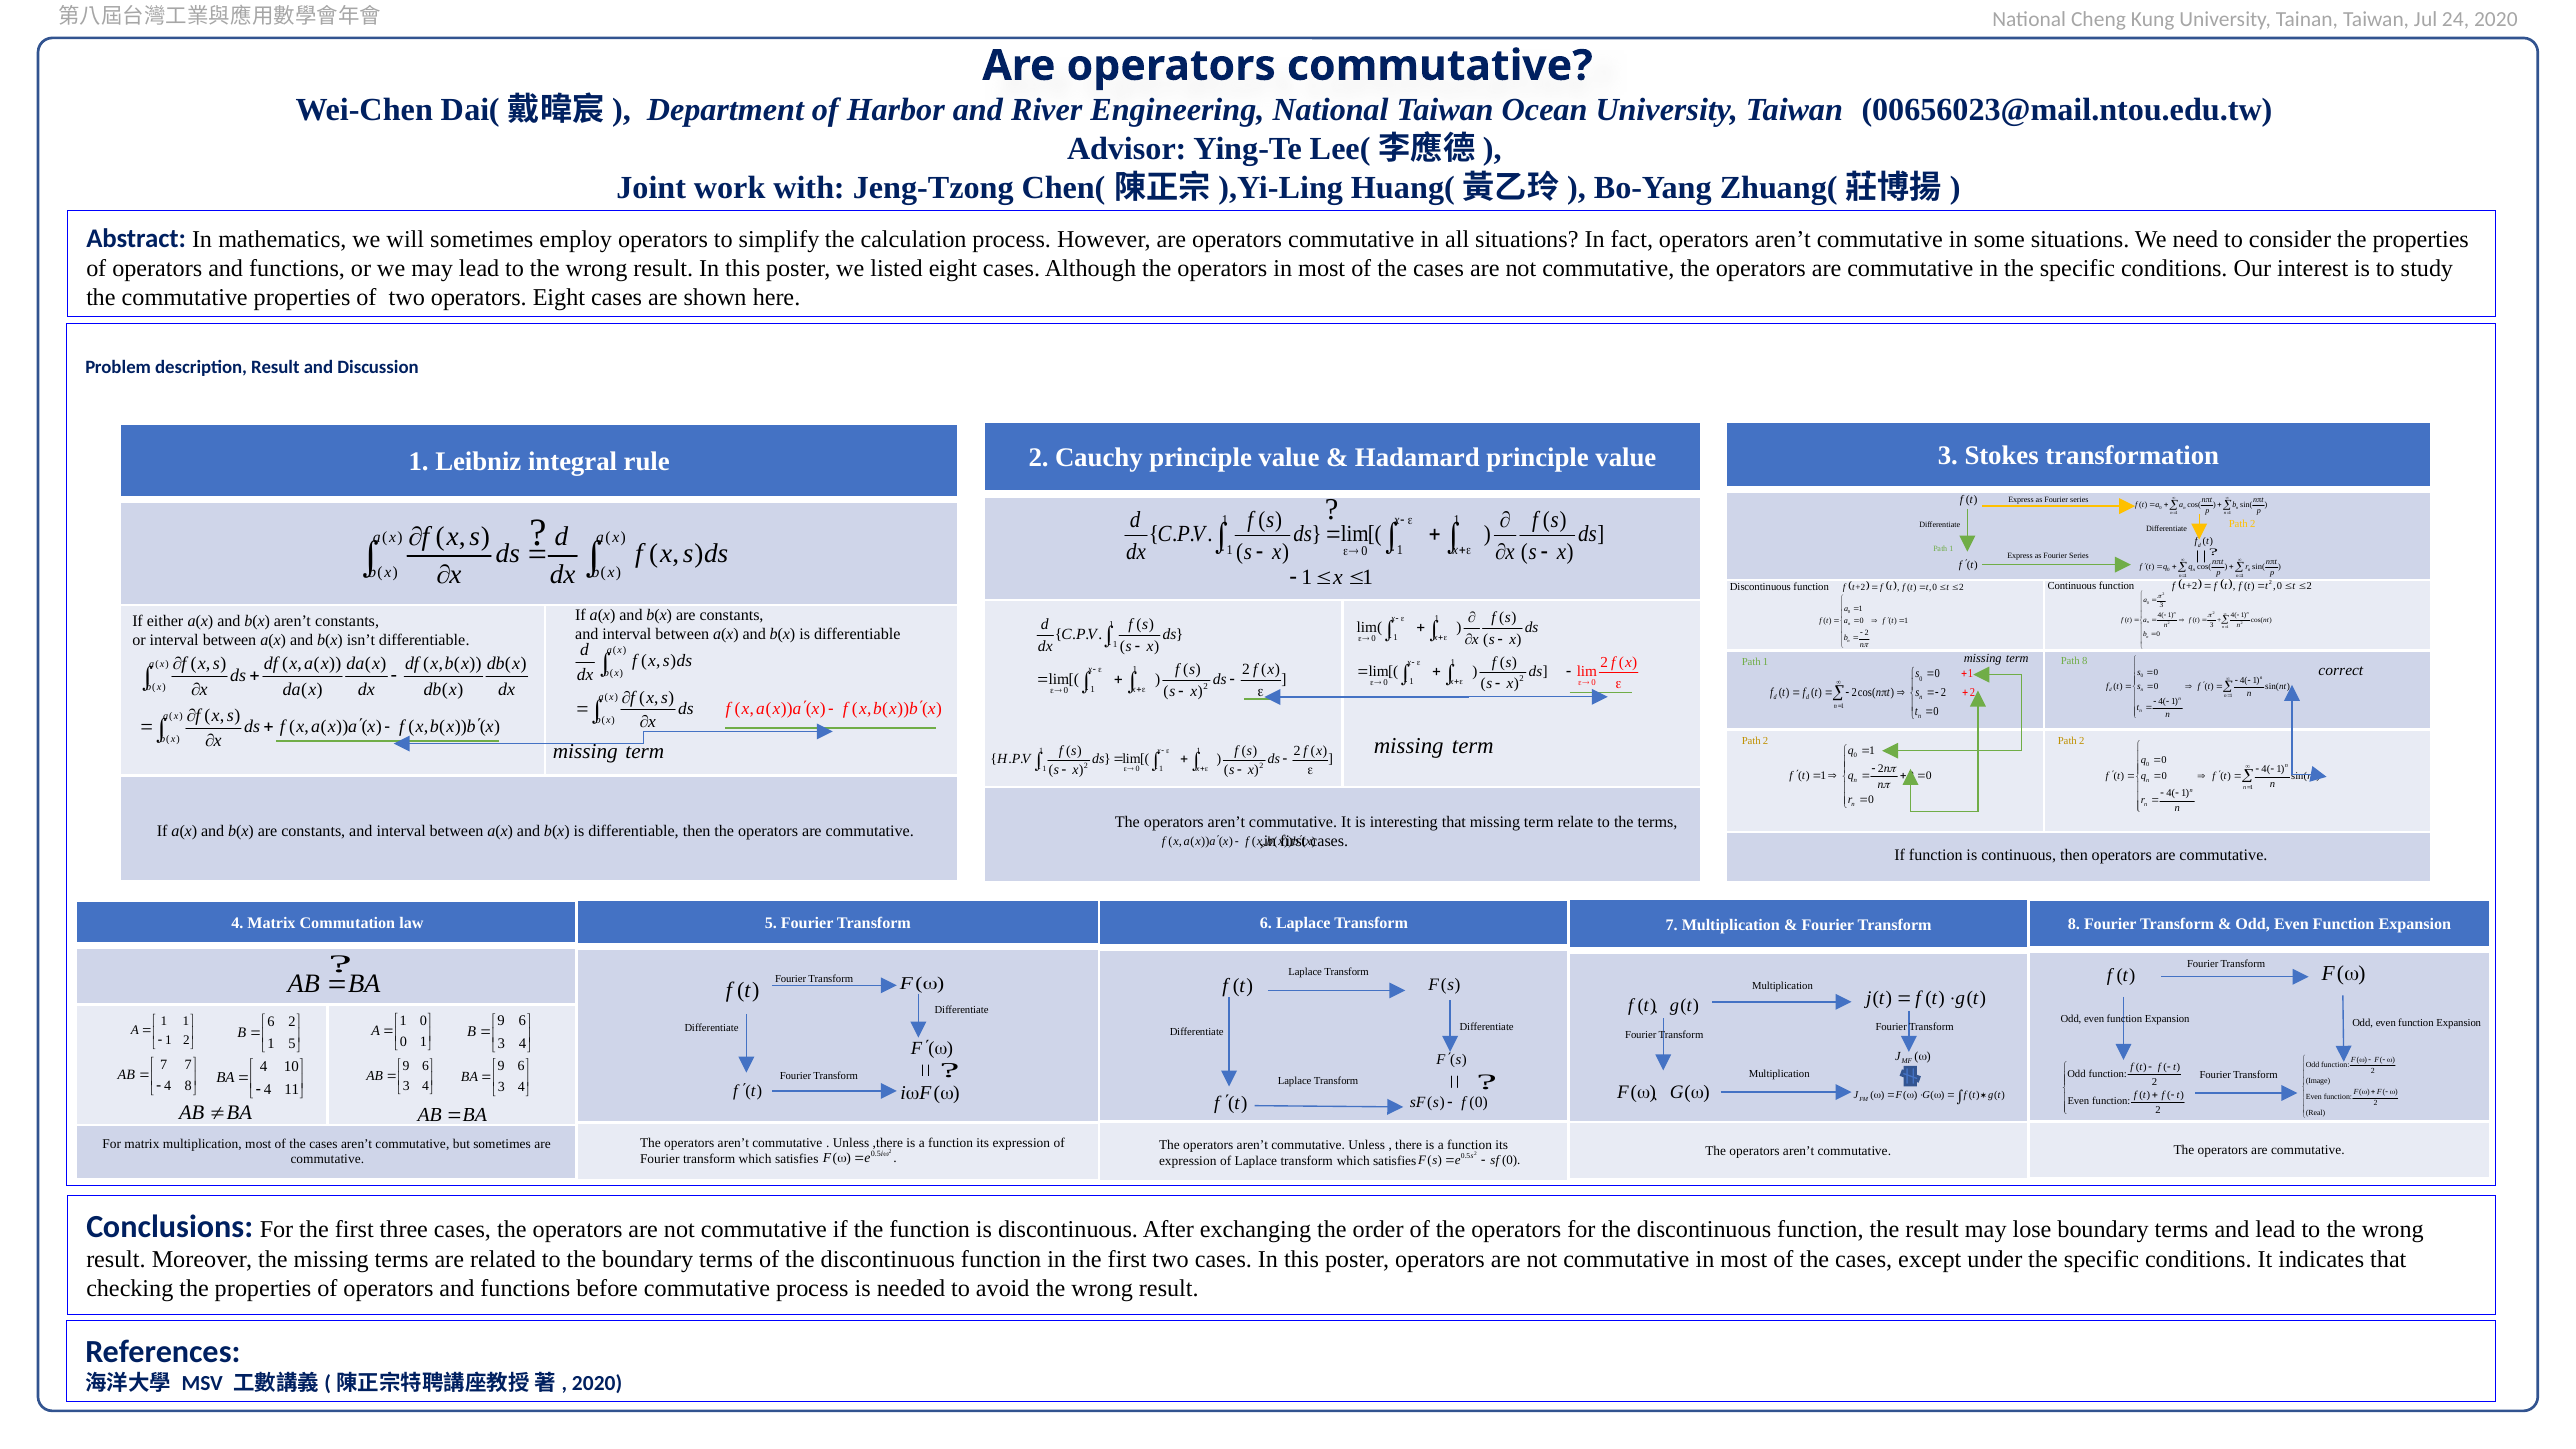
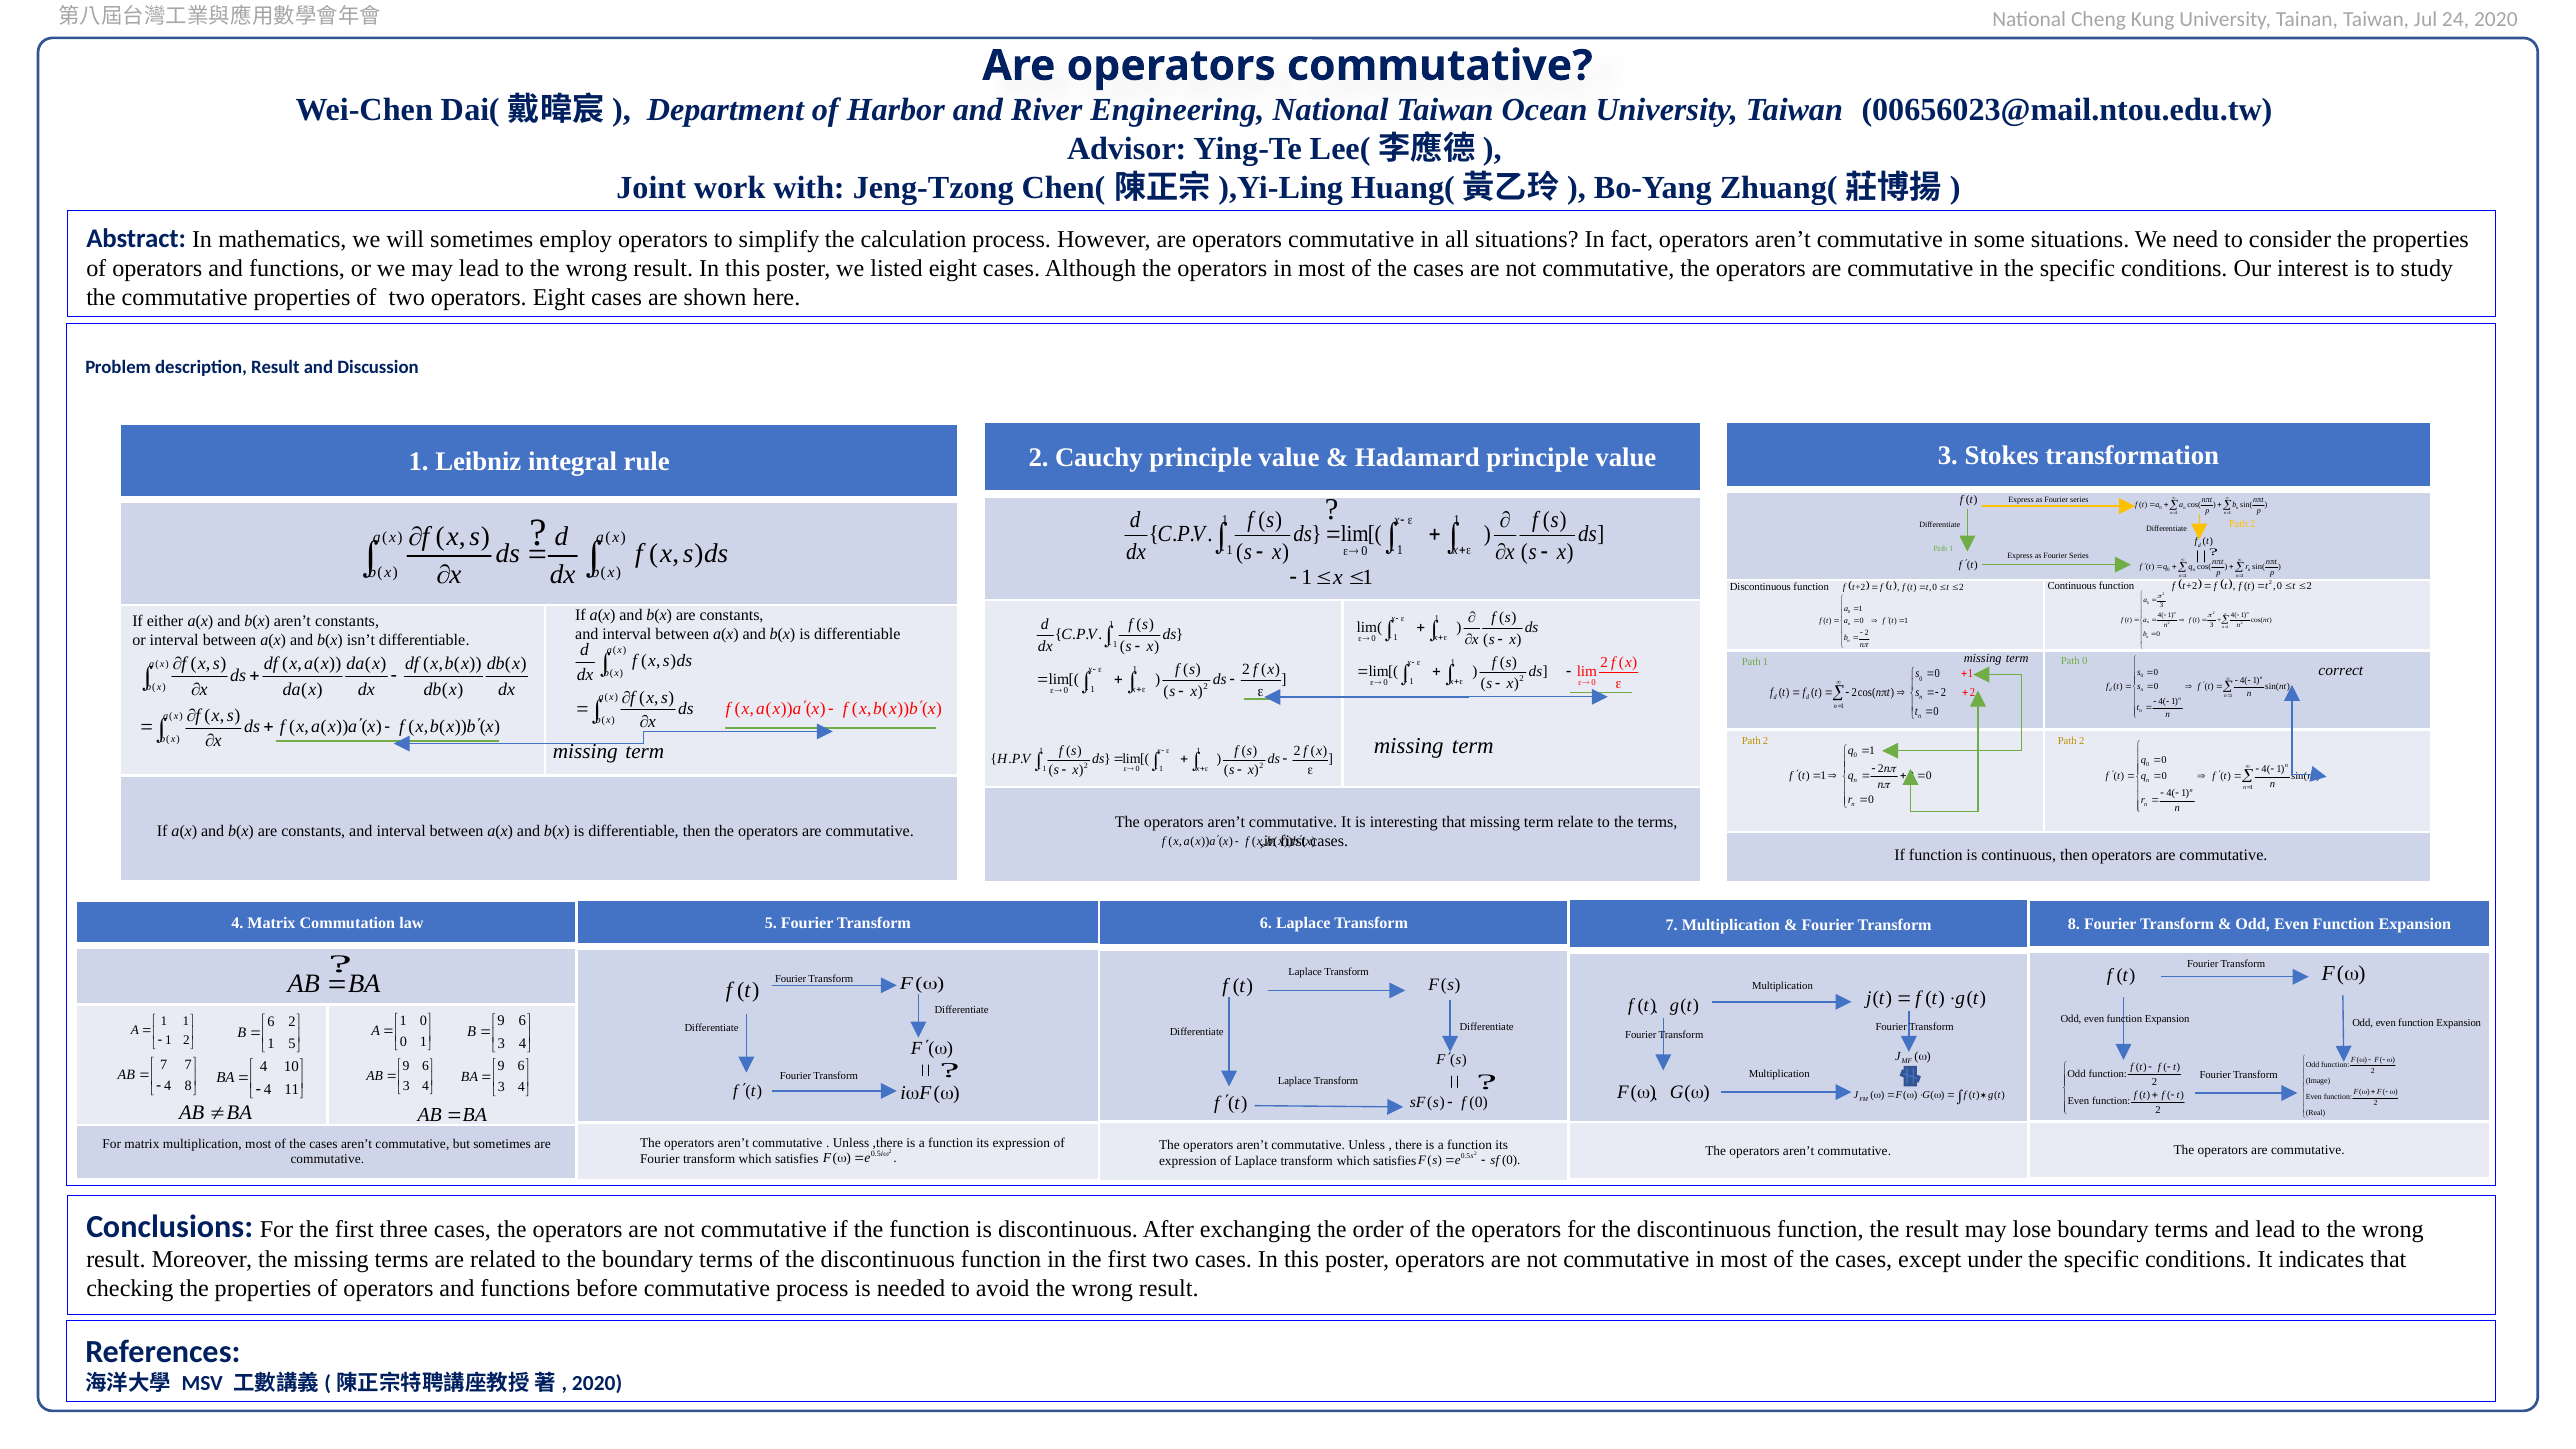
Path 8: 8 -> 0 (2085, 661)
